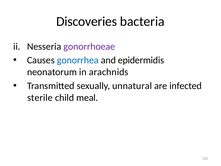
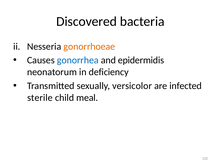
Discoveries: Discoveries -> Discovered (87, 21)
gonorrhoeae colour: purple -> orange (89, 46)
arachnids: arachnids -> deficiency (109, 72)
unnatural: unnatural -> versicolor (132, 86)
